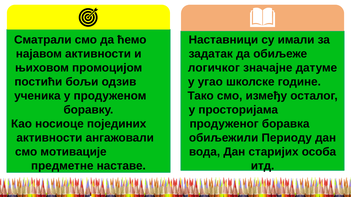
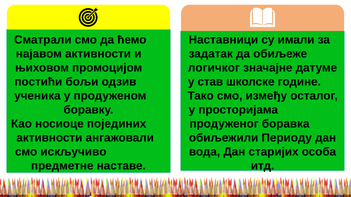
угао: угао -> став (210, 82)
мотивације: мотивације -> искључиво (73, 152)
